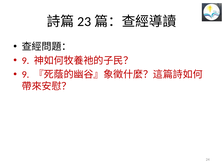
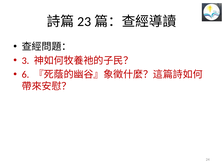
9: 9 -> 3 (26, 61)
9: 9 -> 6 (26, 75)
